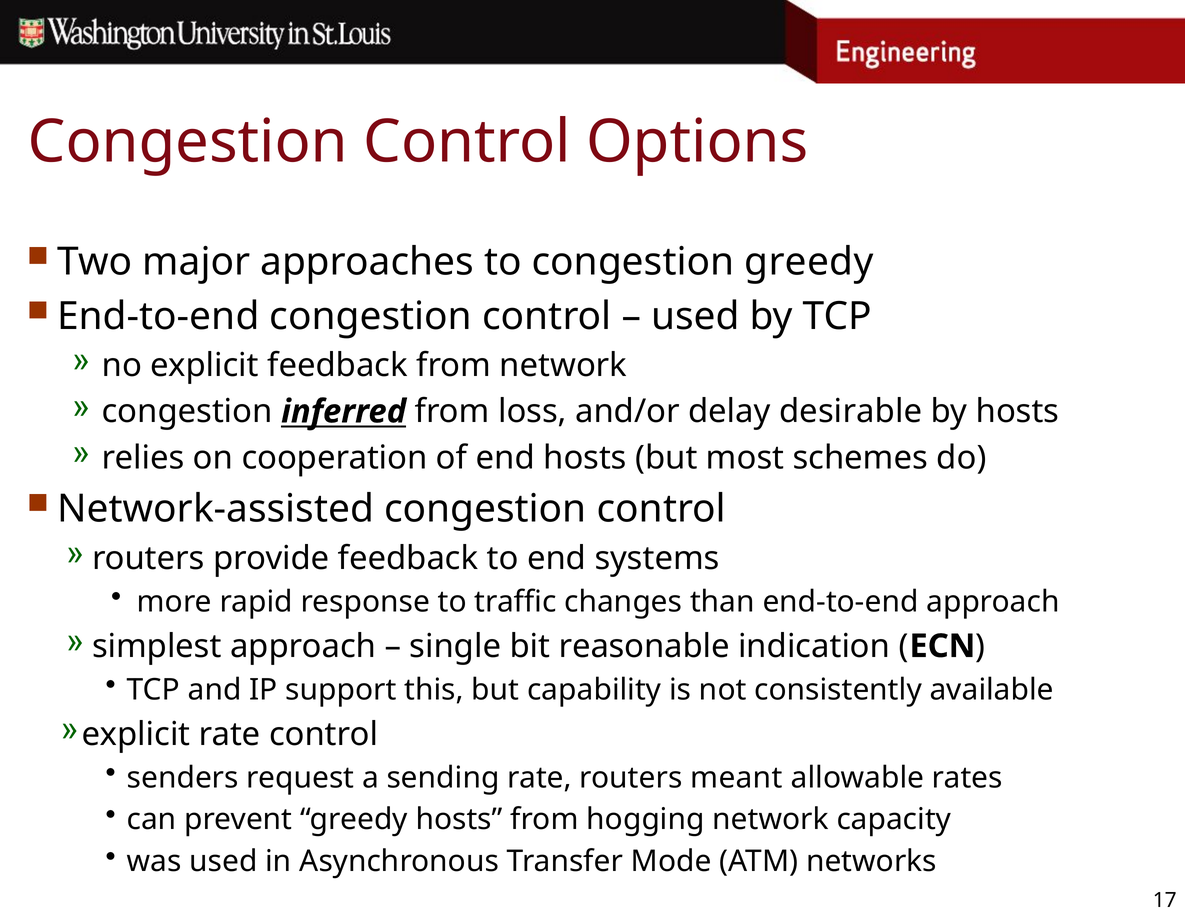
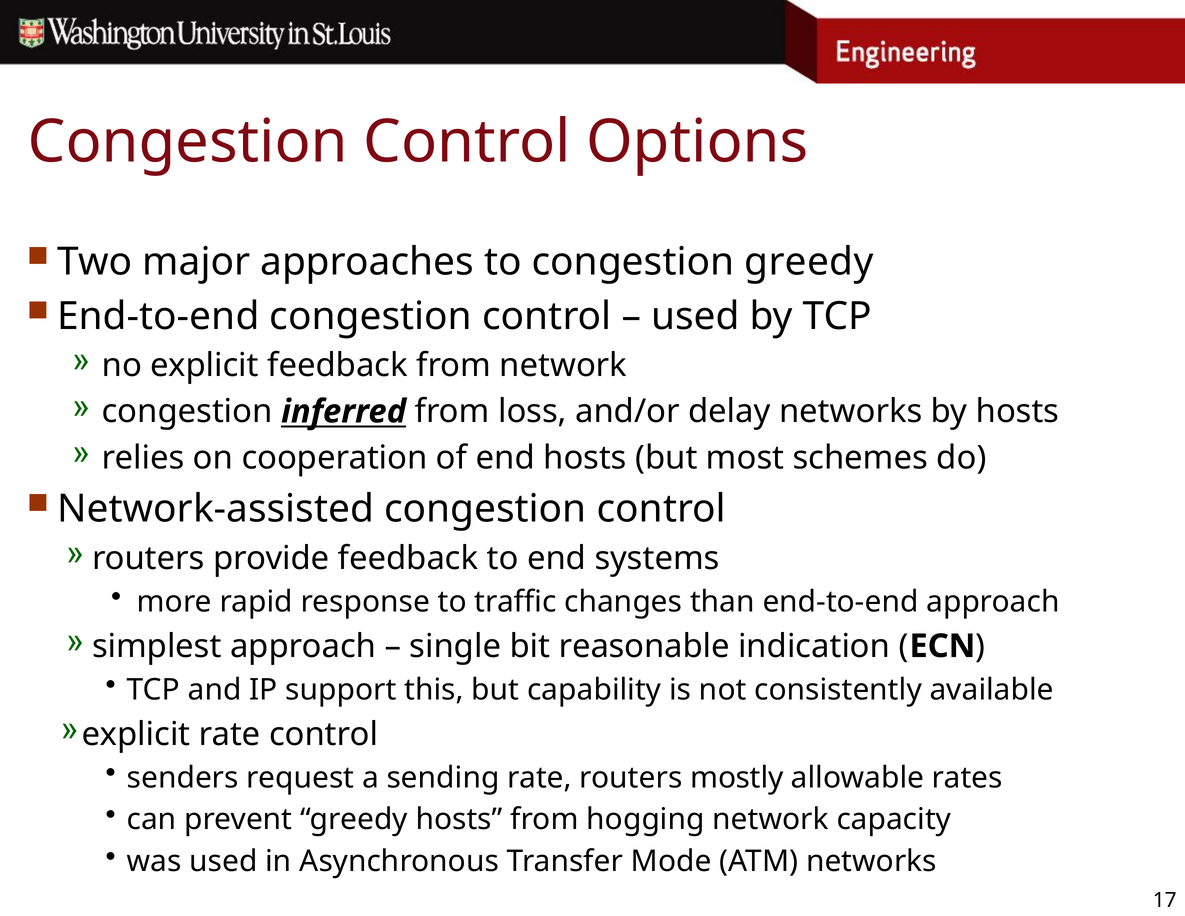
delay desirable: desirable -> networks (851, 411)
meant: meant -> mostly (737, 777)
